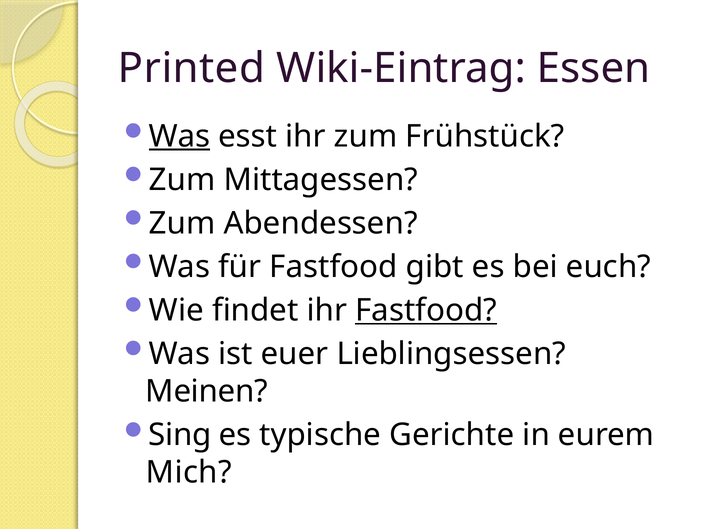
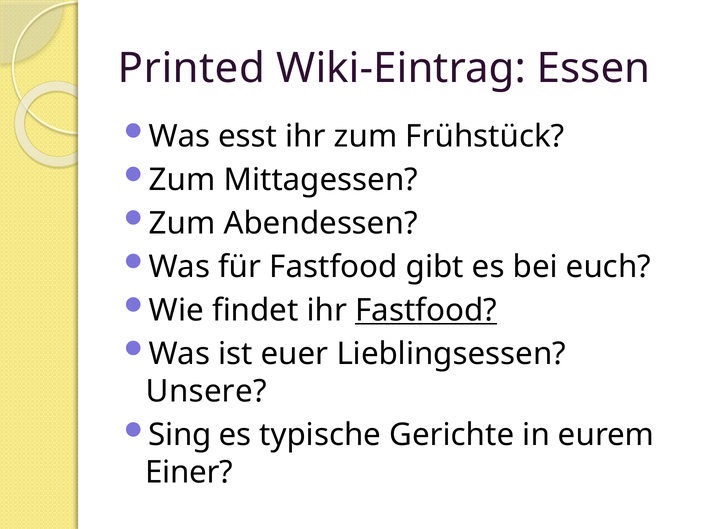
Was underline: present -> none (180, 136)
Meinen: Meinen -> Unsere (206, 391)
Mich: Mich -> Einer (189, 472)
